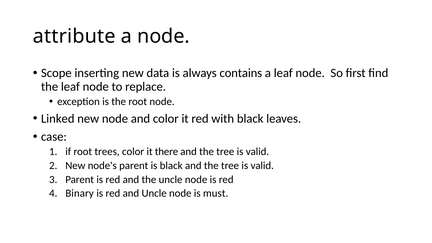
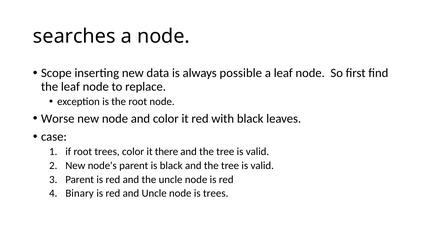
attribute: attribute -> searches (74, 36)
contains: contains -> possible (241, 73)
Linked: Linked -> Worse (58, 119)
is must: must -> trees (216, 193)
